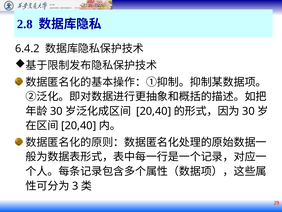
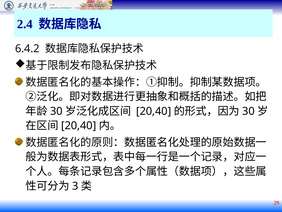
2.8: 2.8 -> 2.4 (25, 24)
